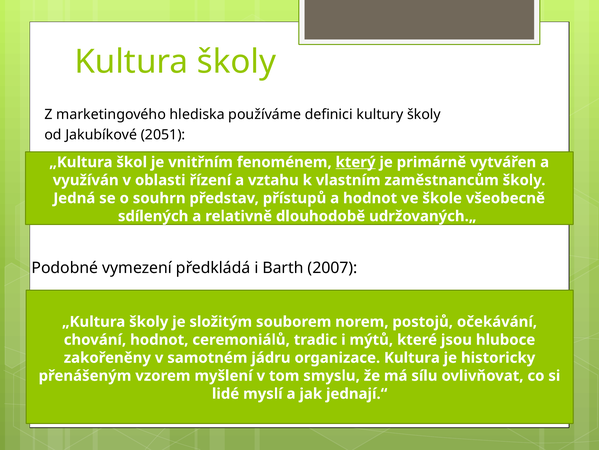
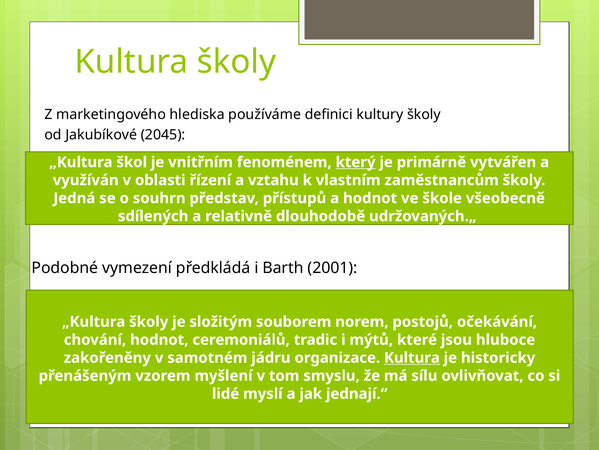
2051: 2051 -> 2045 (163, 135)
2007: 2007 -> 2001 (332, 267)
Kultura underline: none -> present (412, 357)
